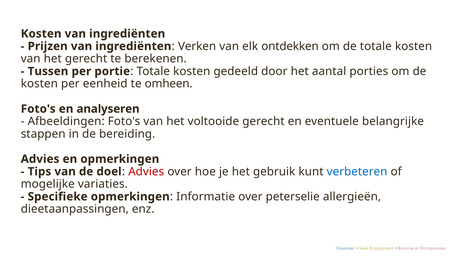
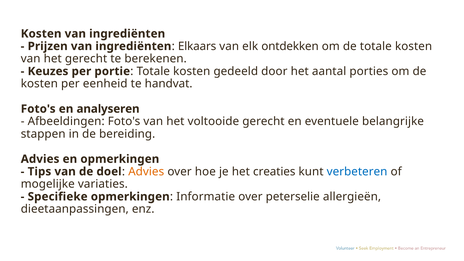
Verken: Verken -> Elkaars (197, 46)
Tussen: Tussen -> Keuzes (48, 71)
omheen: omheen -> handvat (169, 84)
Advies colour: red -> orange (146, 172)
gebruik: gebruik -> creaties (274, 172)
